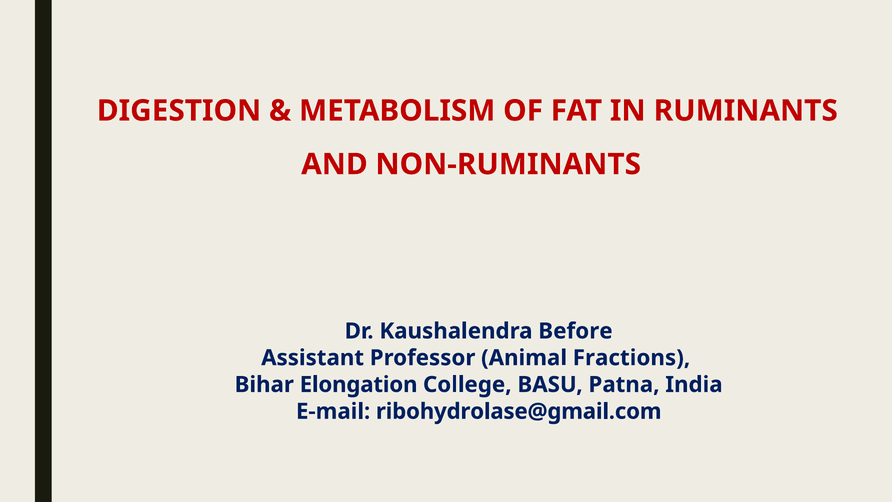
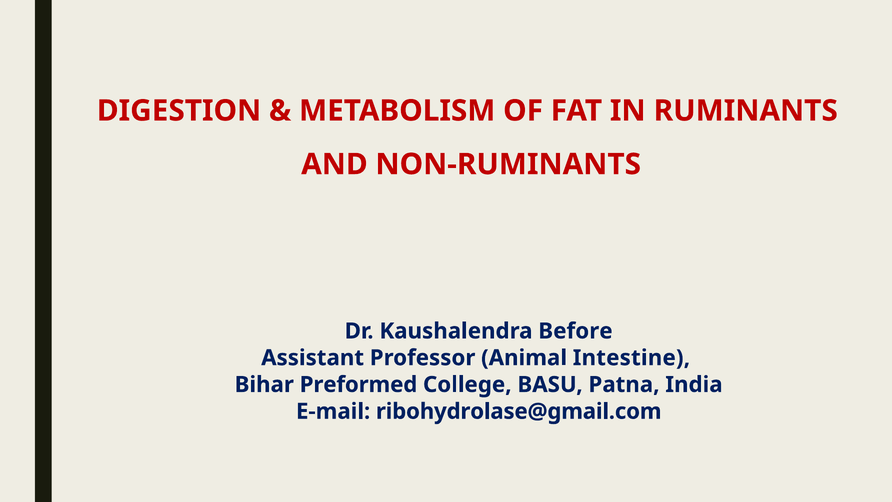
Fractions: Fractions -> Intestine (631, 358)
Elongation: Elongation -> Preformed (359, 384)
